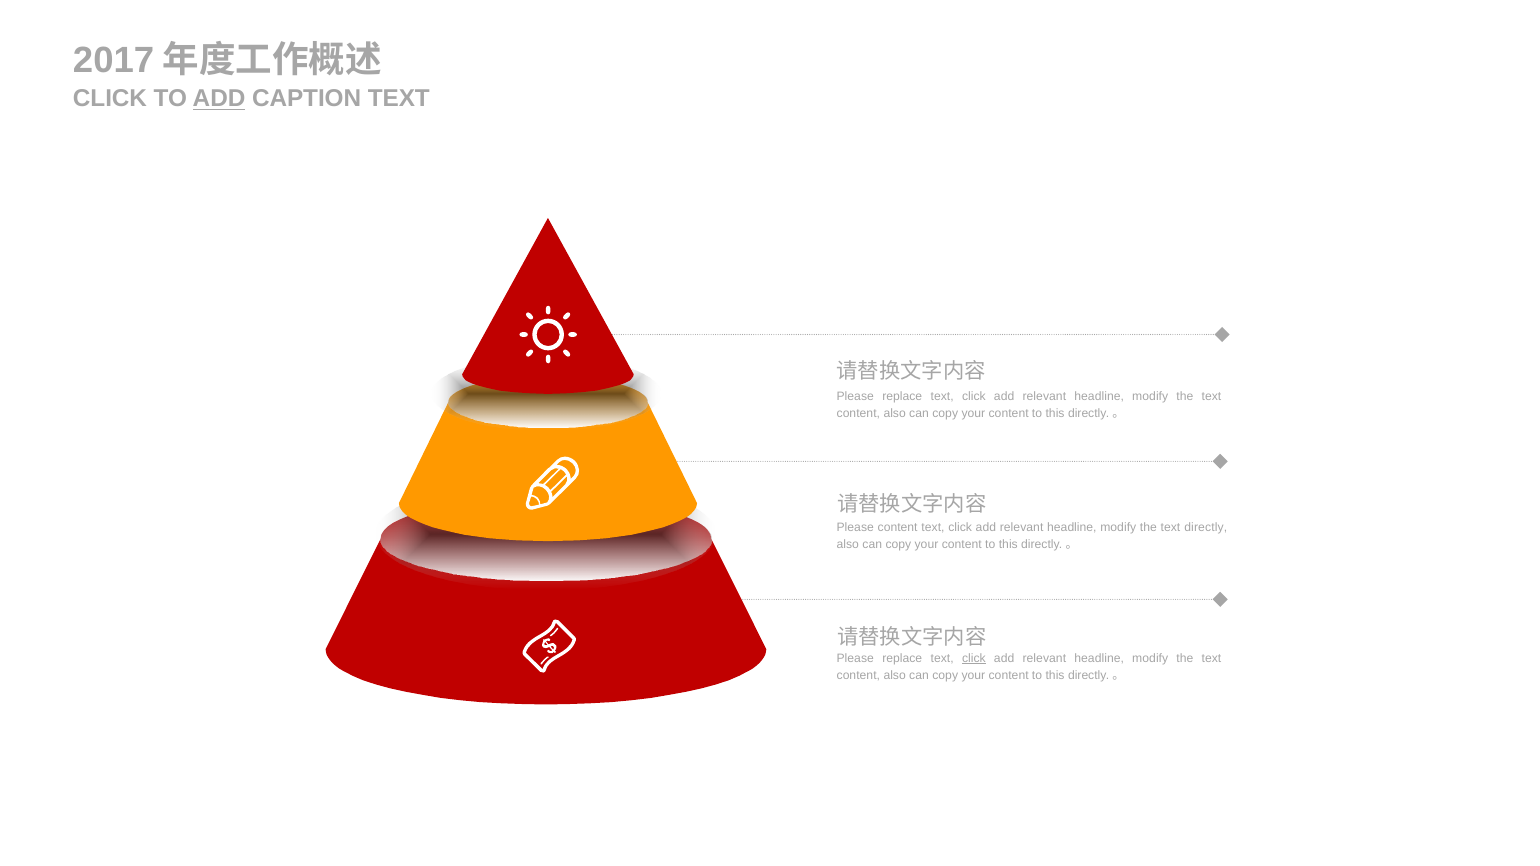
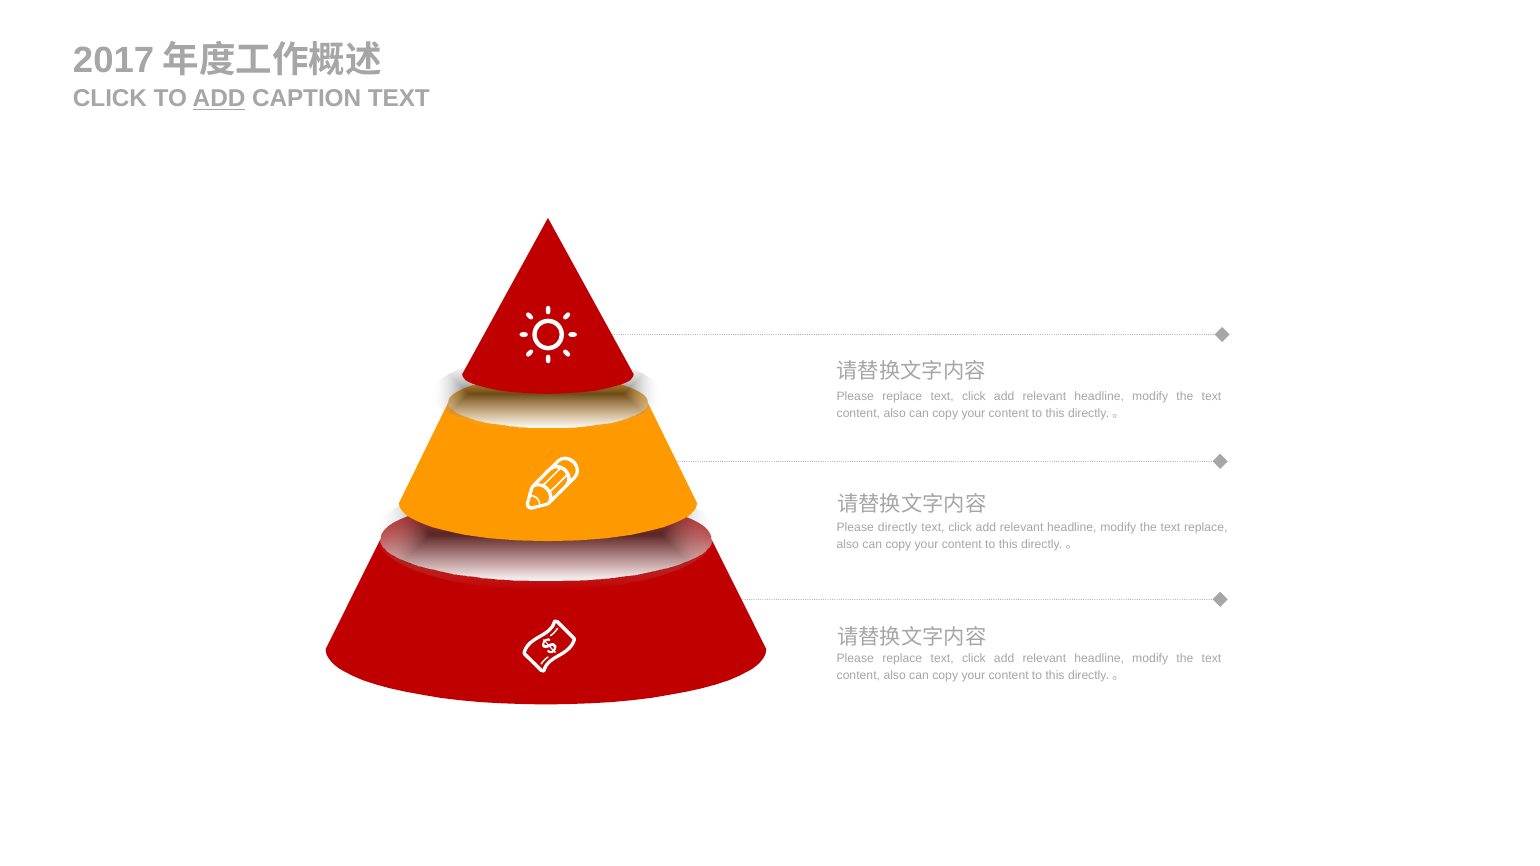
Please content: content -> directly (898, 527)
text directly: directly -> replace (1206, 527)
click underline: present -> none (974, 658)
